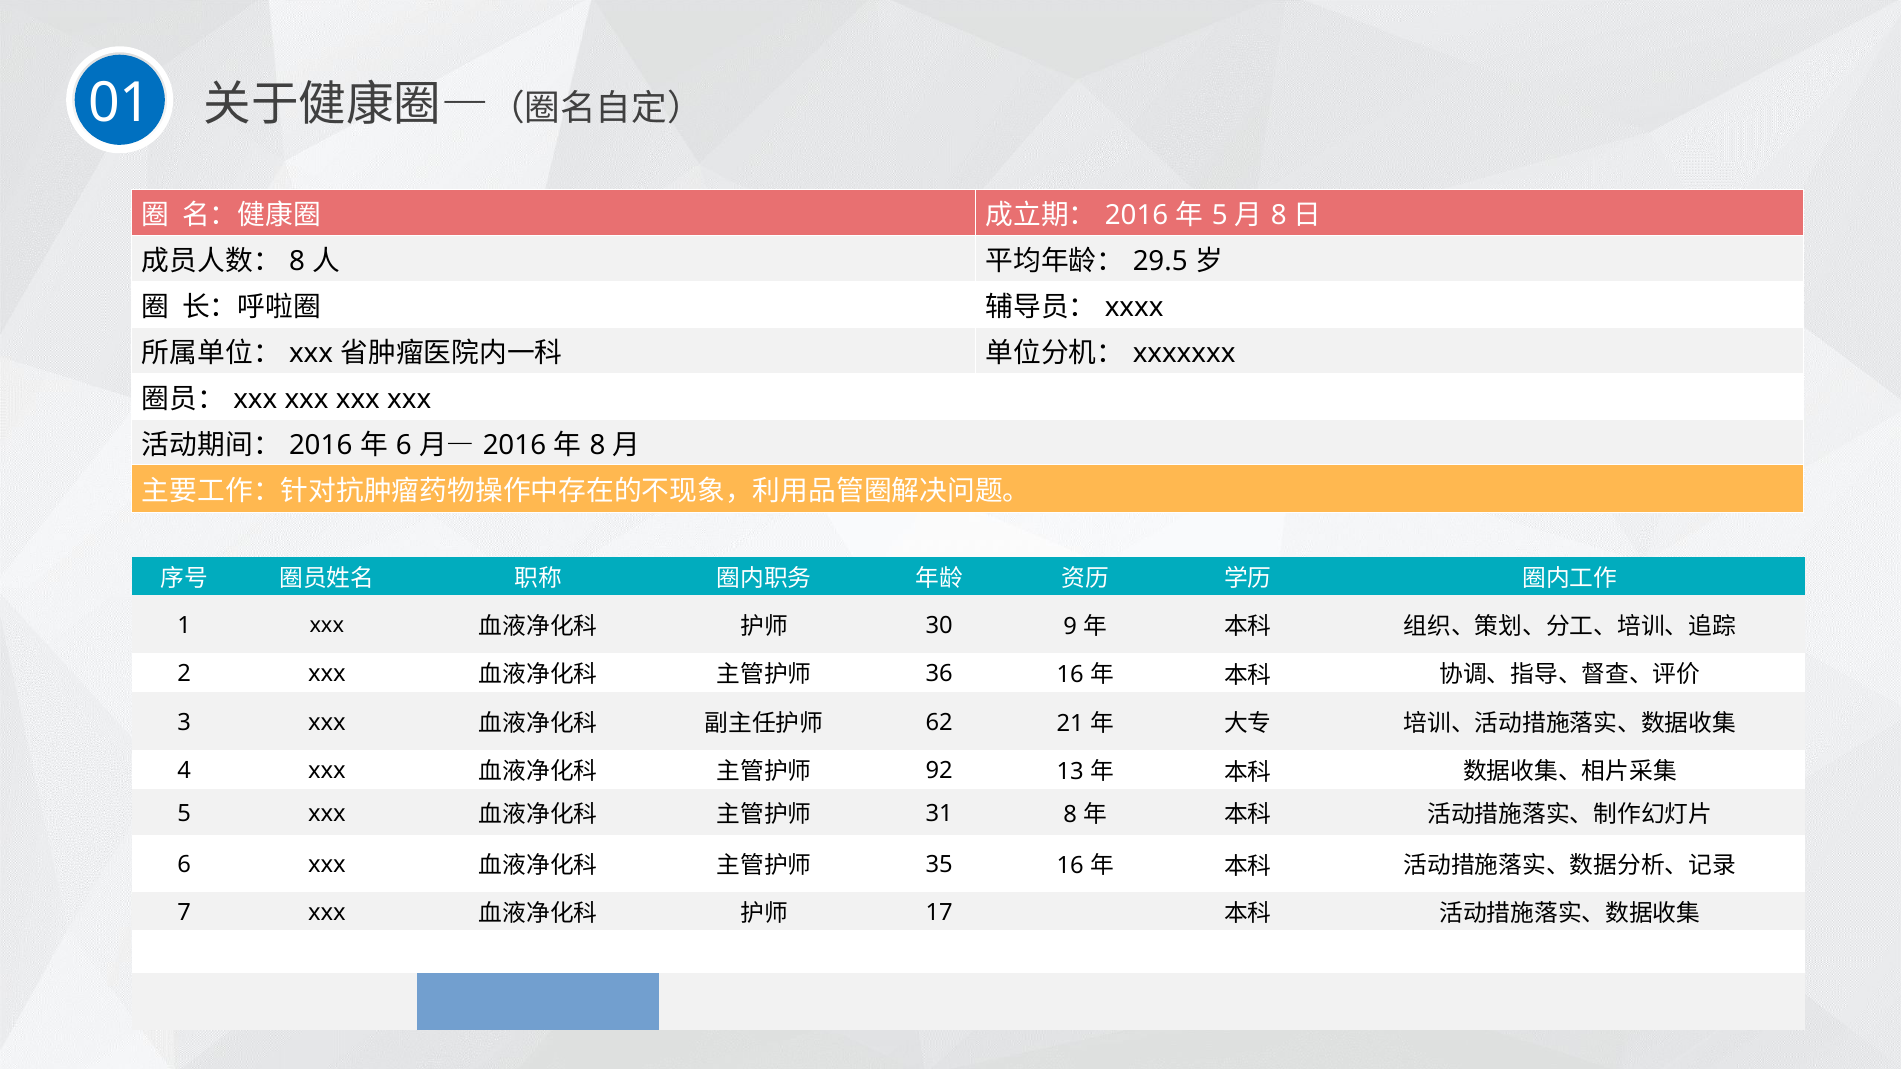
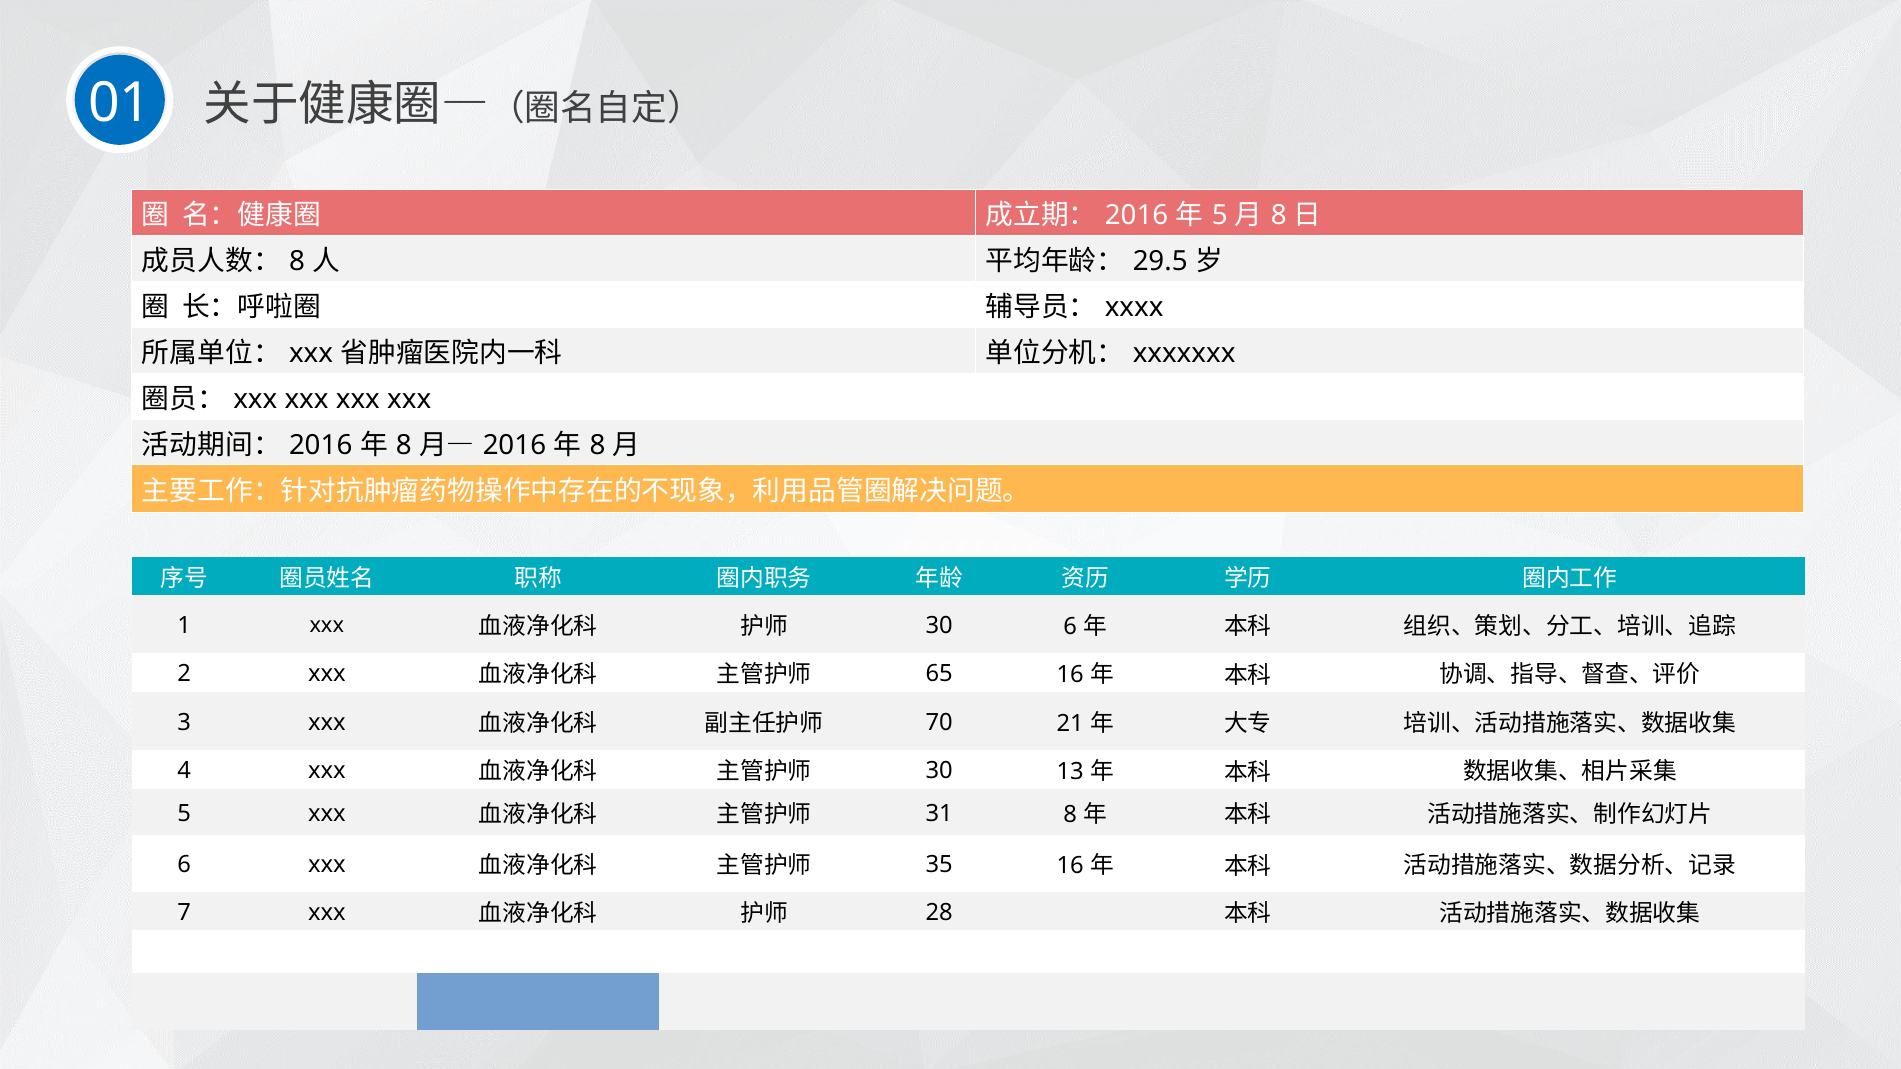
6: 6 -> 8 (404, 445)
30 9: 9 -> 6 (1070, 627)
36: 36 -> 65 (939, 674)
62: 62 -> 70 (939, 723)
92: 92 -> 30 (939, 771)
17: 17 -> 28 (939, 913)
